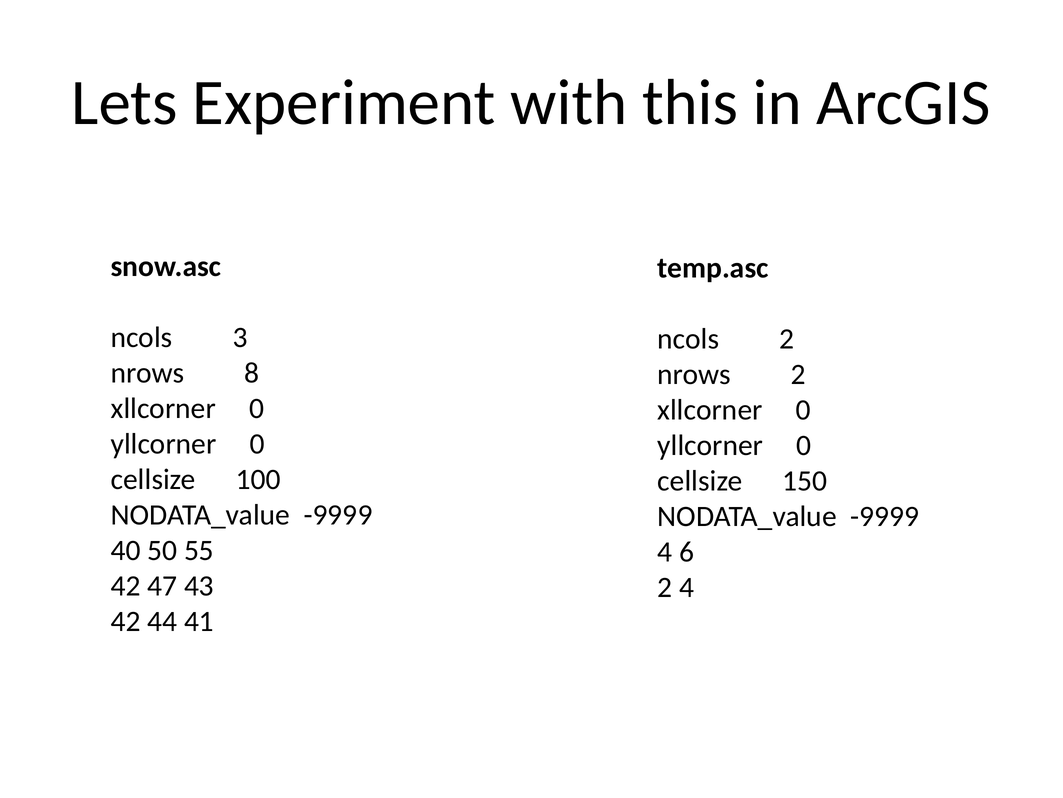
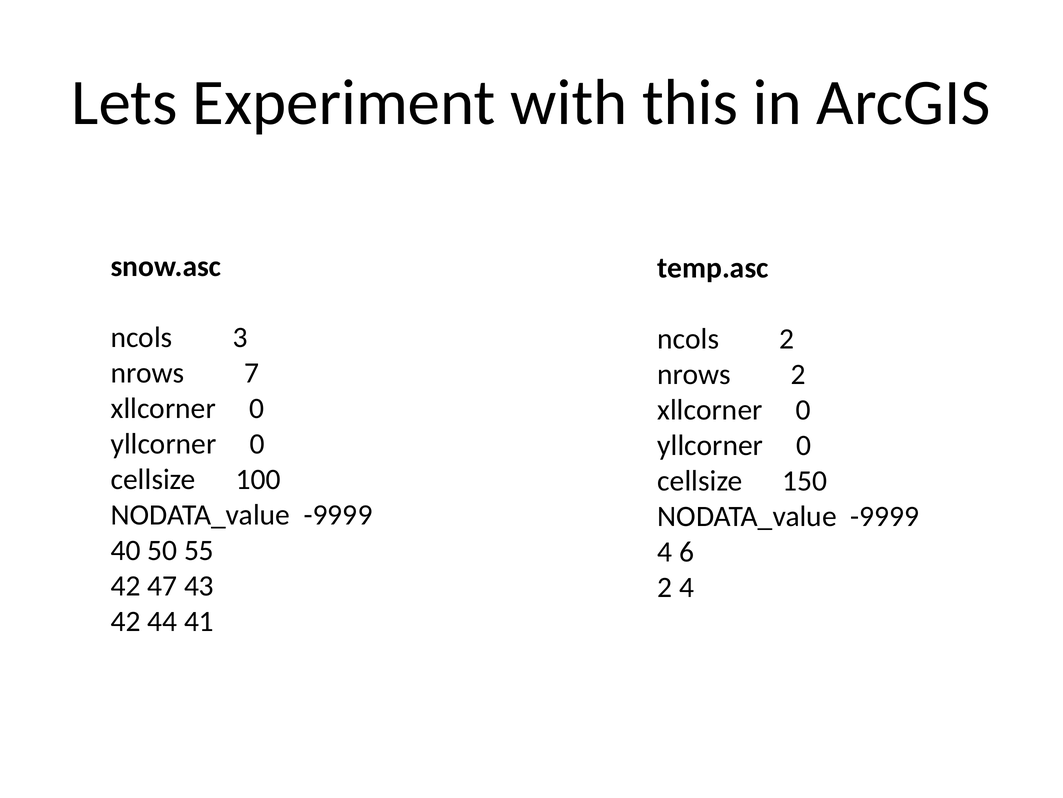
8: 8 -> 7 (252, 373)
